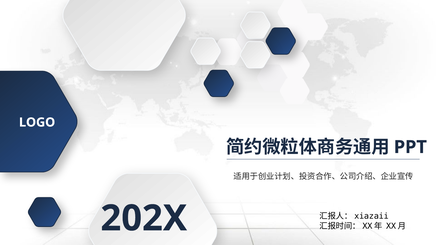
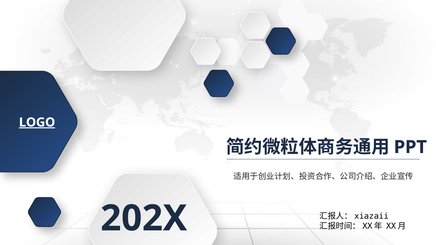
LOGO underline: none -> present (37, 122)
